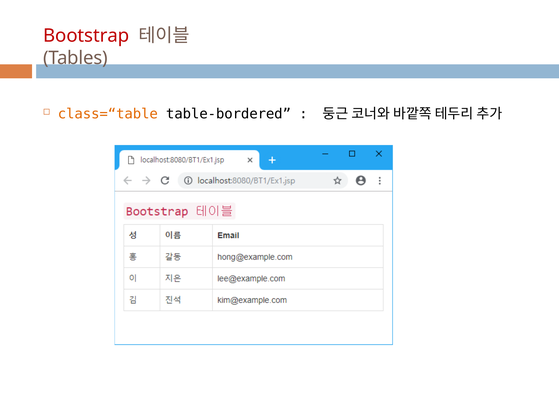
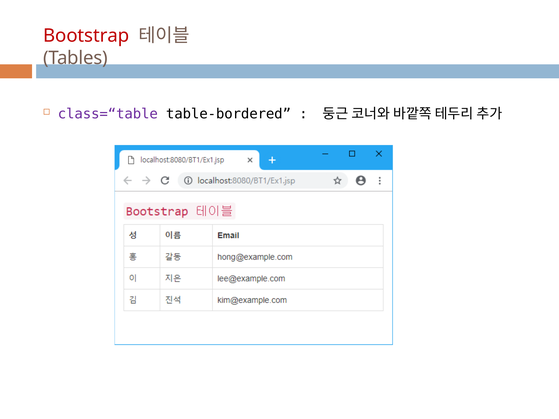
class=“table colour: orange -> purple (108, 114)
